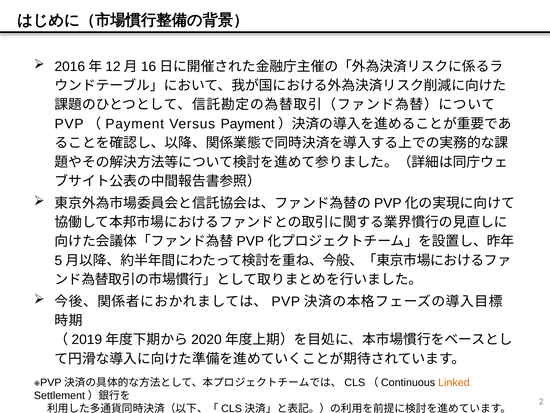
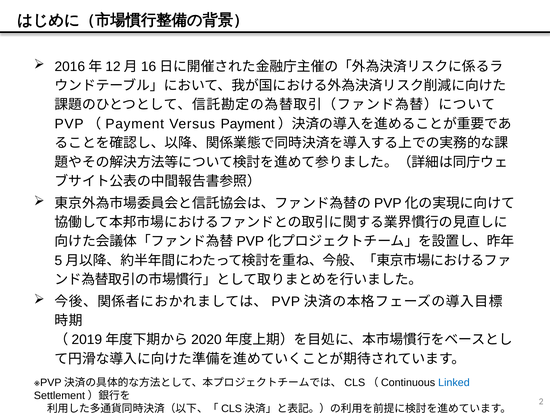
Linked colour: orange -> blue (454, 382)
